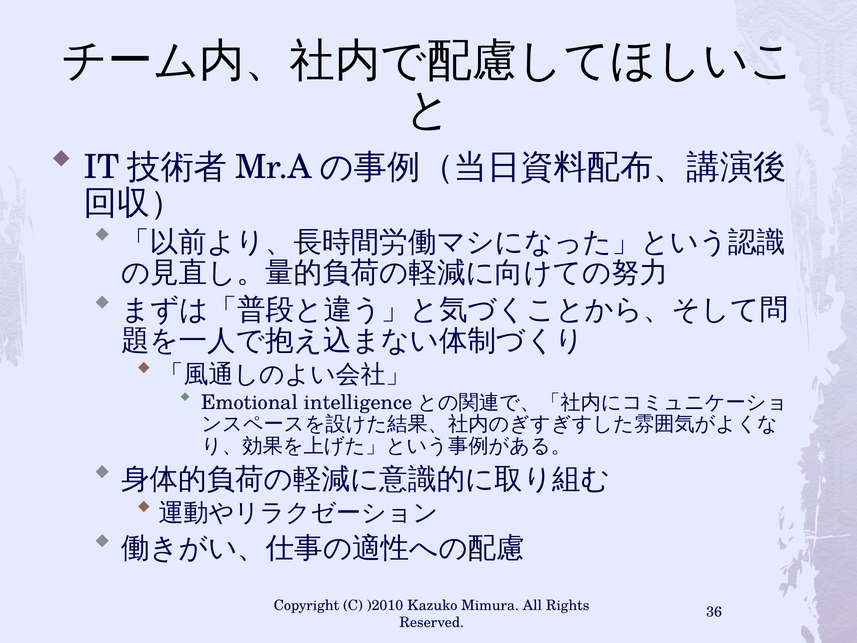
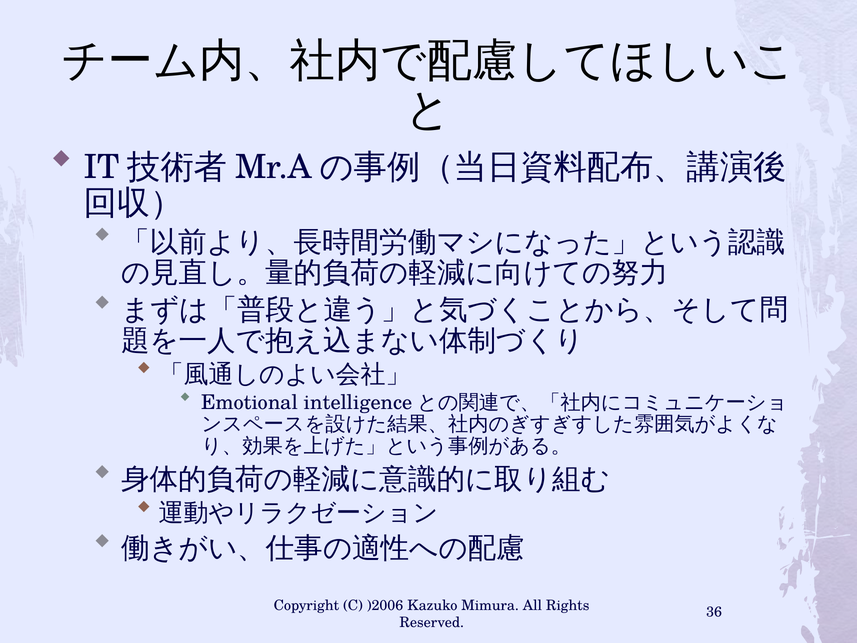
)2010: )2010 -> )2006 (385, 605)
